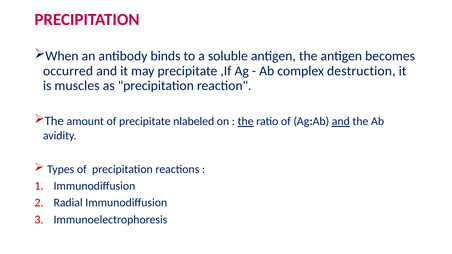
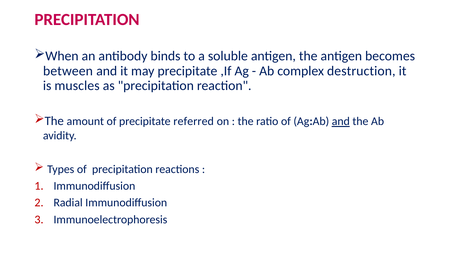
occurred: occurred -> between (68, 71)
nlabeled: nlabeled -> referred (194, 122)
the underline: present -> none (246, 122)
